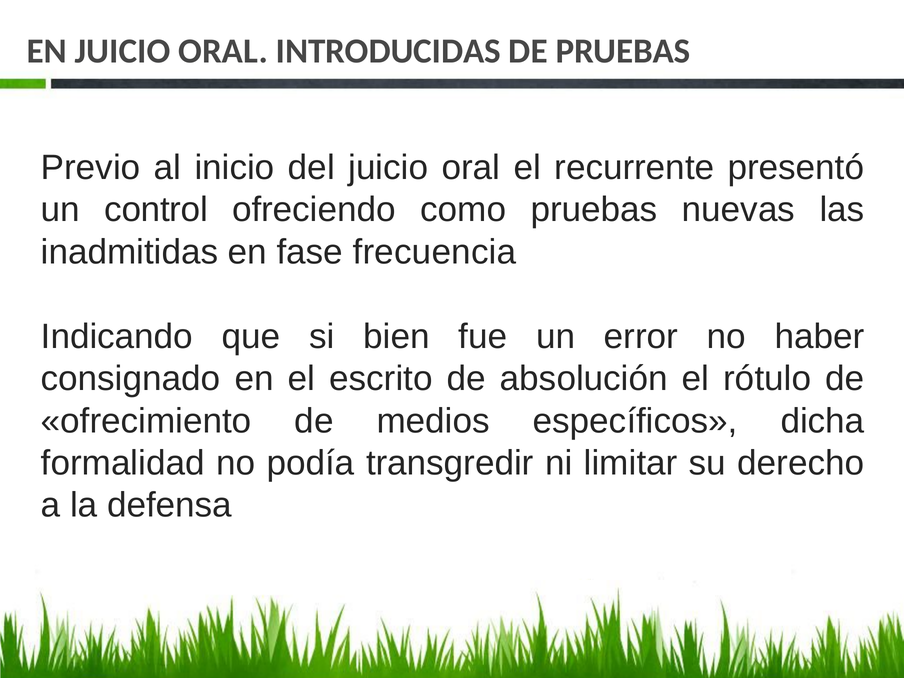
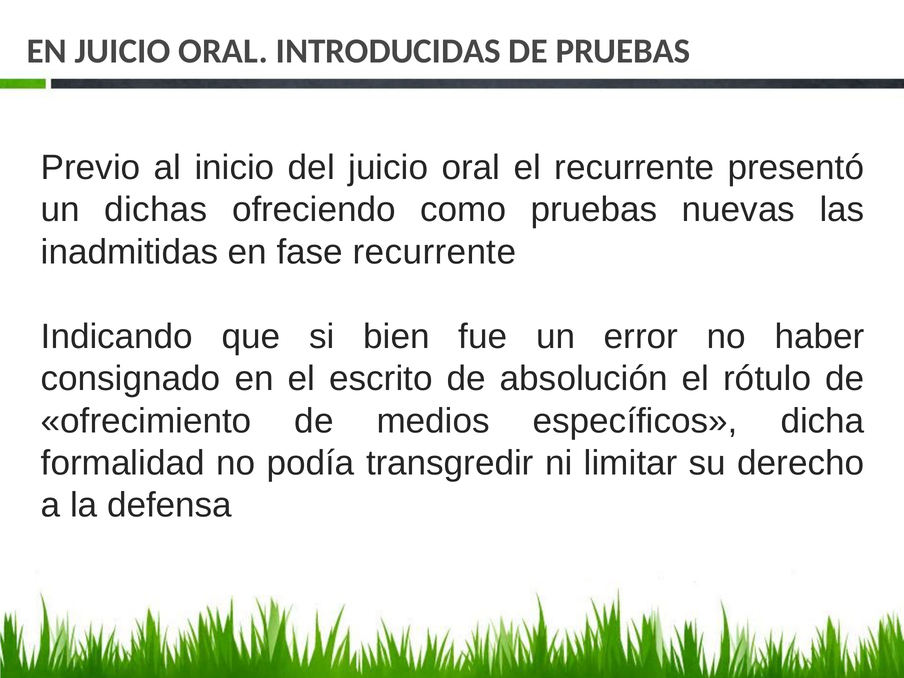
control: control -> dichas (156, 210)
fase frecuencia: frecuencia -> recurrente (434, 252)
